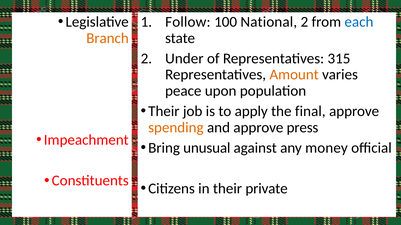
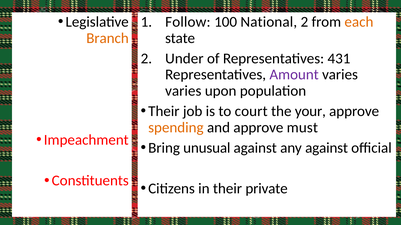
each colour: blue -> orange (359, 22)
315: 315 -> 431 (339, 59)
Amount colour: orange -> purple (294, 75)
peace: peace -> varies (183, 91)
apply: apply -> court (251, 112)
final: final -> your (310, 112)
press: press -> must (302, 128)
any money: money -> against (327, 148)
